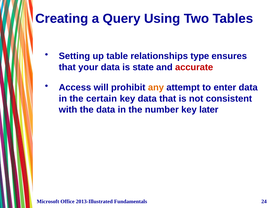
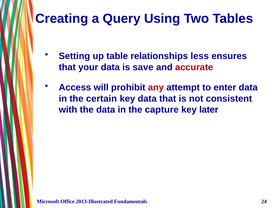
type: type -> less (200, 56)
state: state -> save (143, 67)
any colour: orange -> red (156, 87)
number: number -> capture (162, 110)
